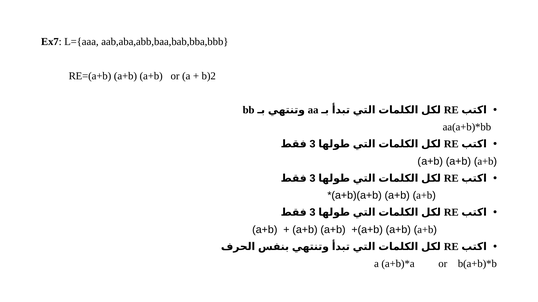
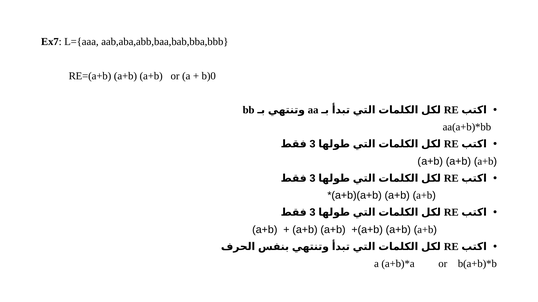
b)2: b)2 -> b)0 (209, 76)
